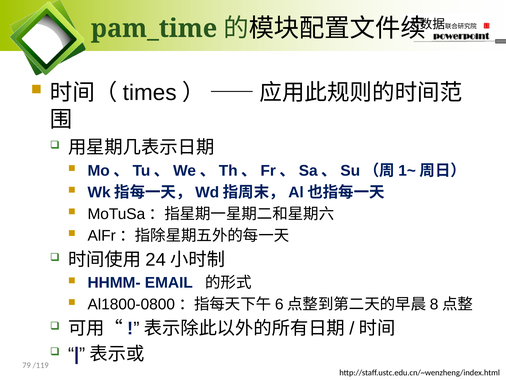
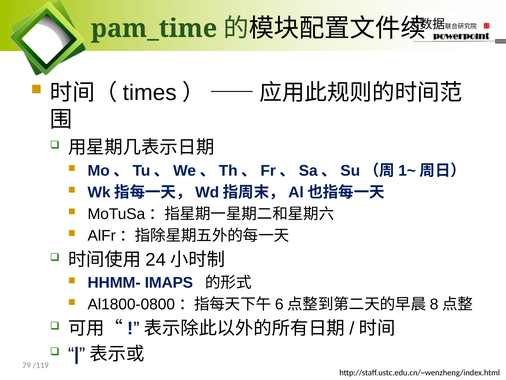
EMAIL: EMAIL -> IMAPS (169, 282)
